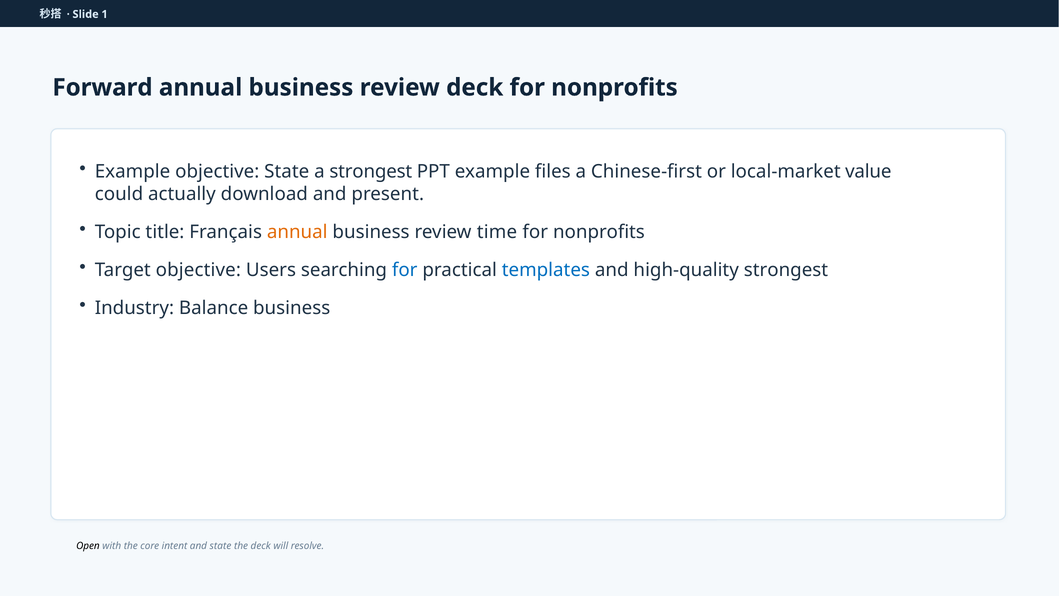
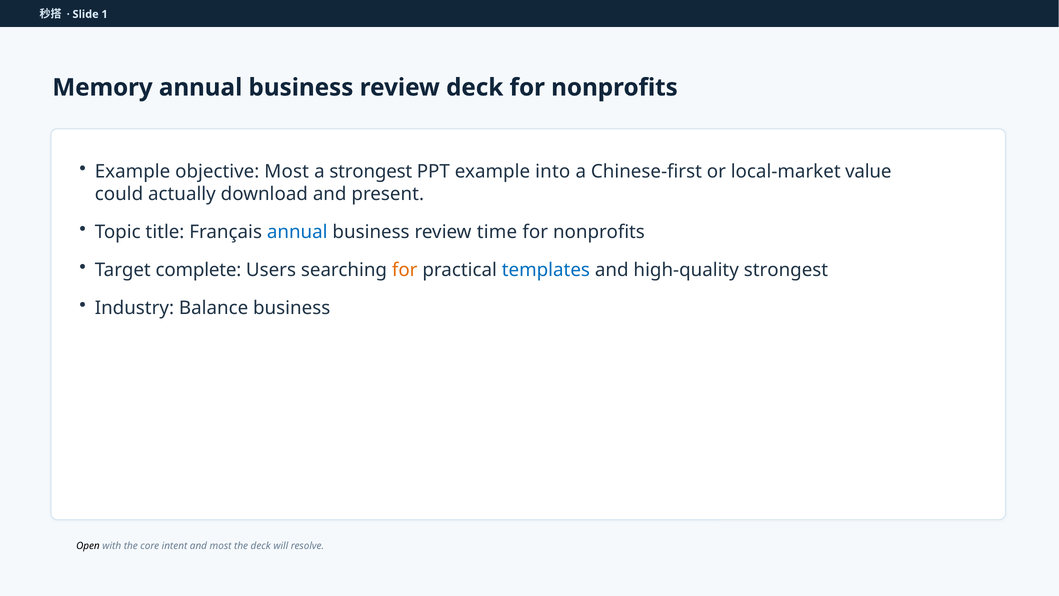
Forward: Forward -> Memory (103, 87)
objective State: State -> Most (287, 171)
files: files -> into (553, 171)
annual colour: orange -> blue (297, 232)
Target objective: objective -> complete (198, 270)
for colour: blue -> orange (405, 270)
and state: state -> most (221, 546)
